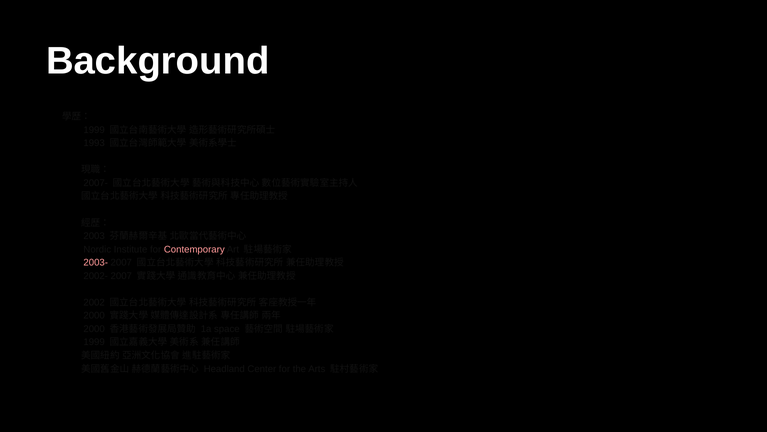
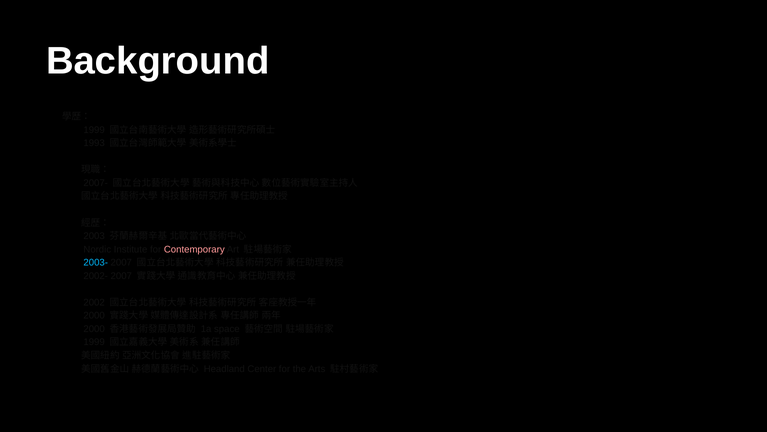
2003- colour: pink -> light blue (96, 262)
